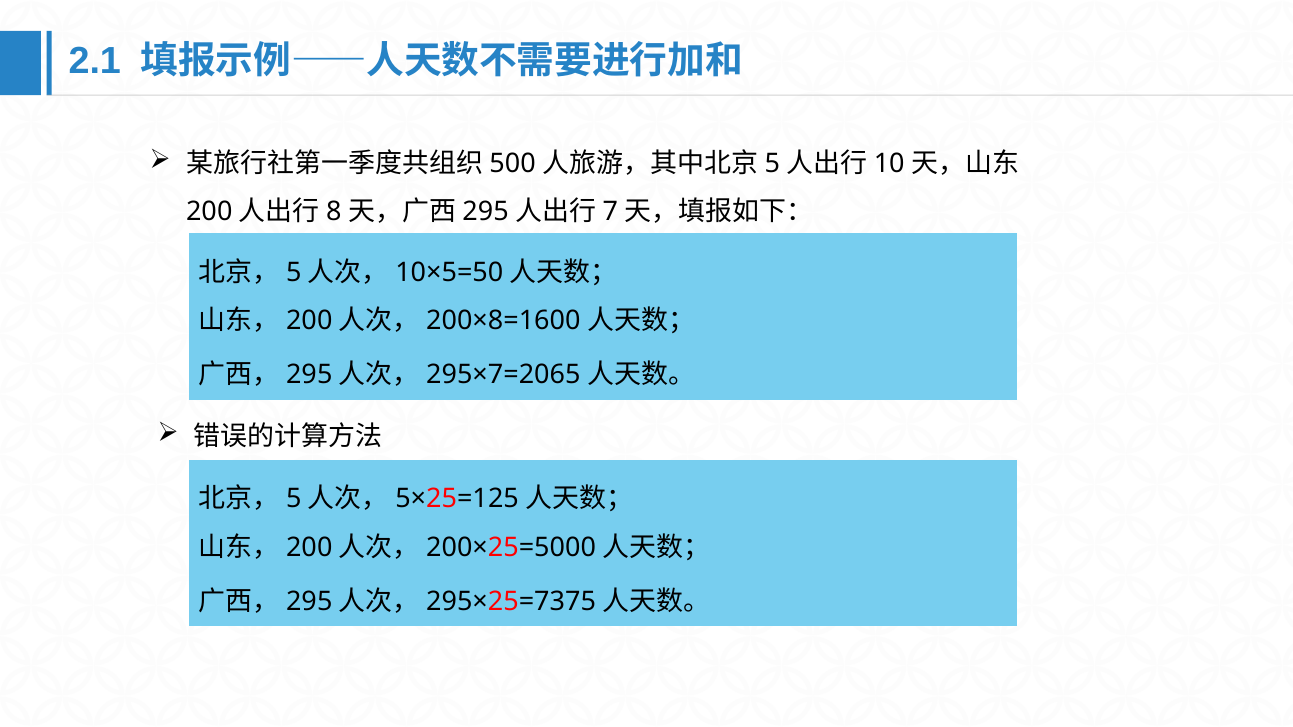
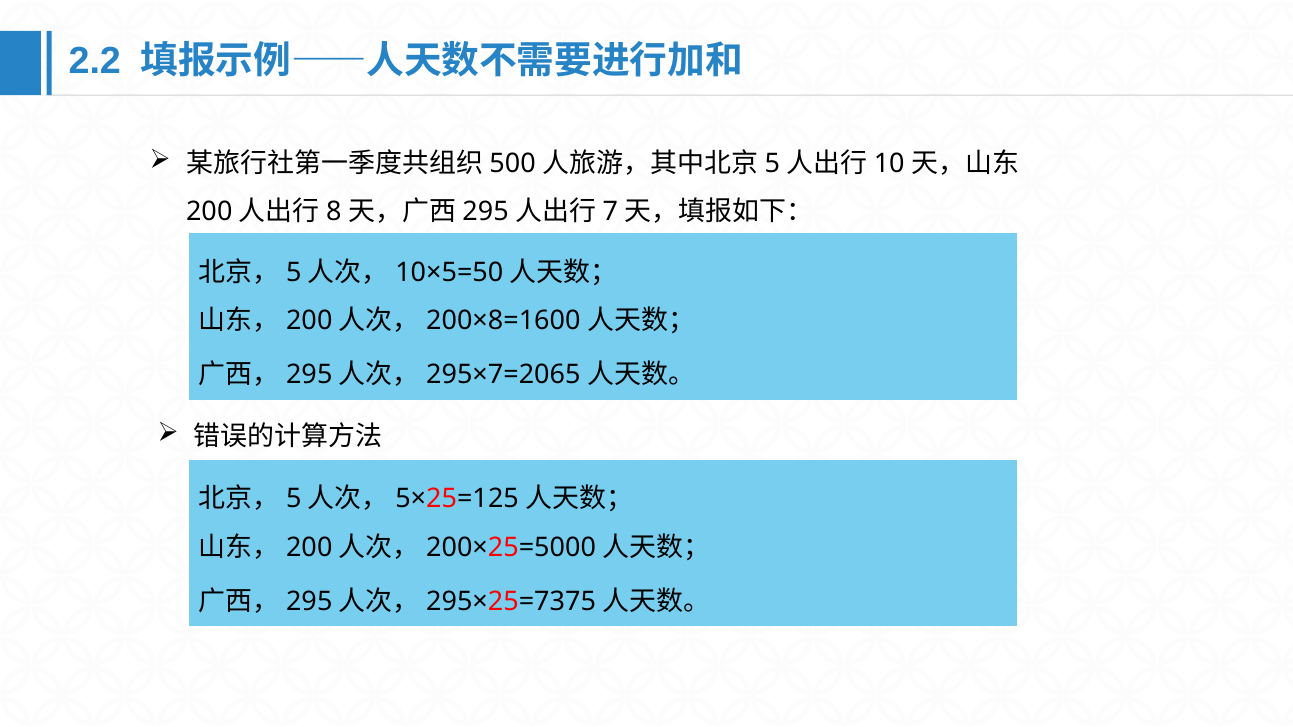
2.1: 2.1 -> 2.2 (95, 61)
